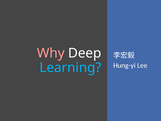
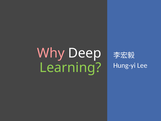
Learning colour: light blue -> light green (70, 68)
